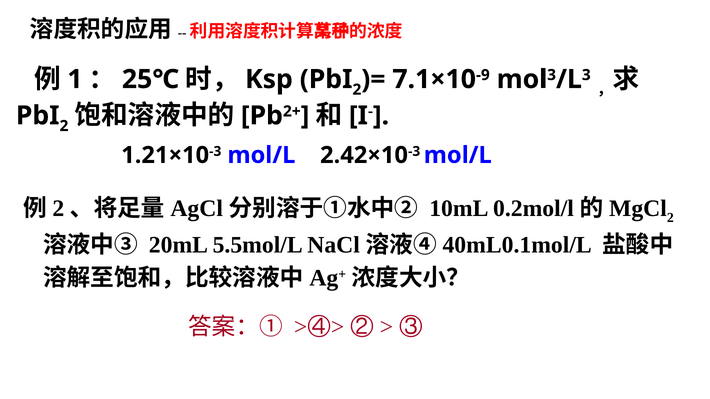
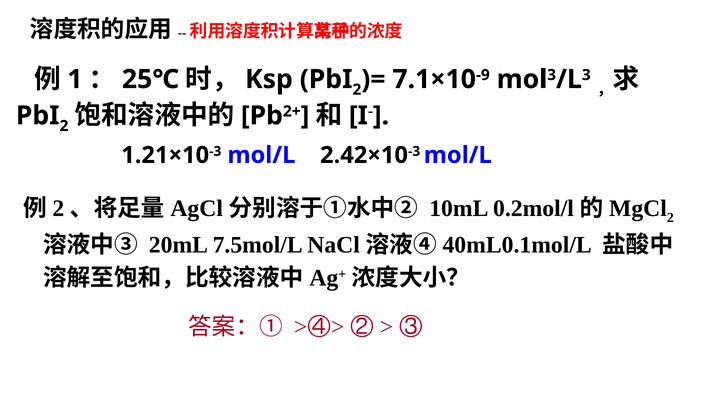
5.5mol/L: 5.5mol/L -> 7.5mol/L (258, 245)
